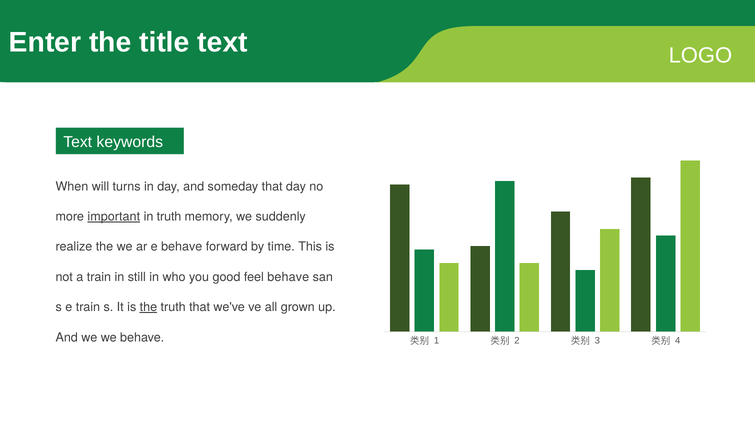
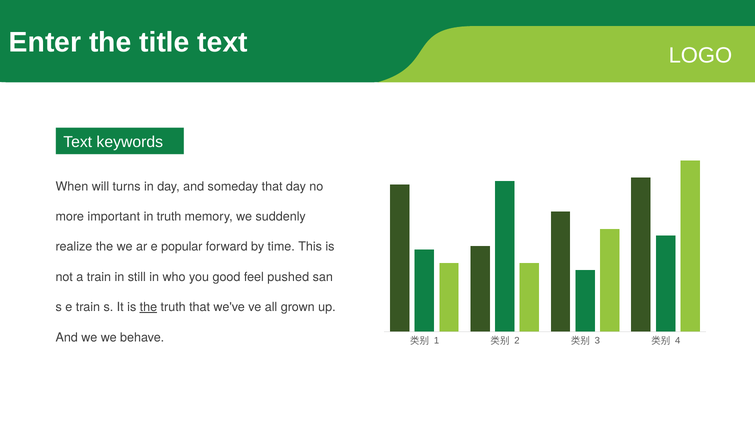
important underline: present -> none (114, 216)
e behave: behave -> popular (182, 247)
feel behave: behave -> pushed (288, 277)
